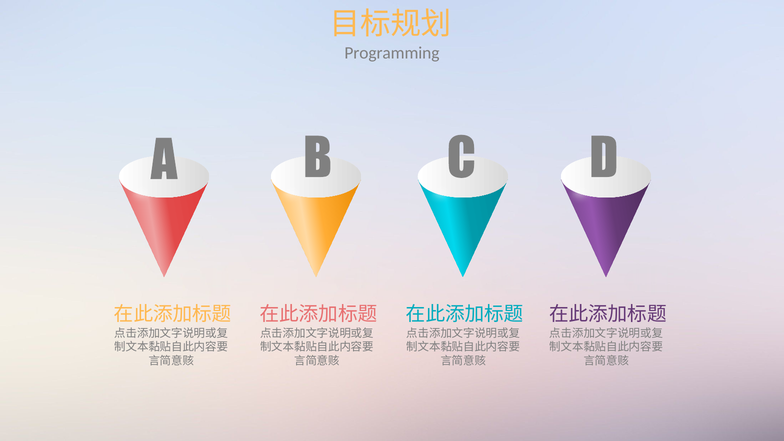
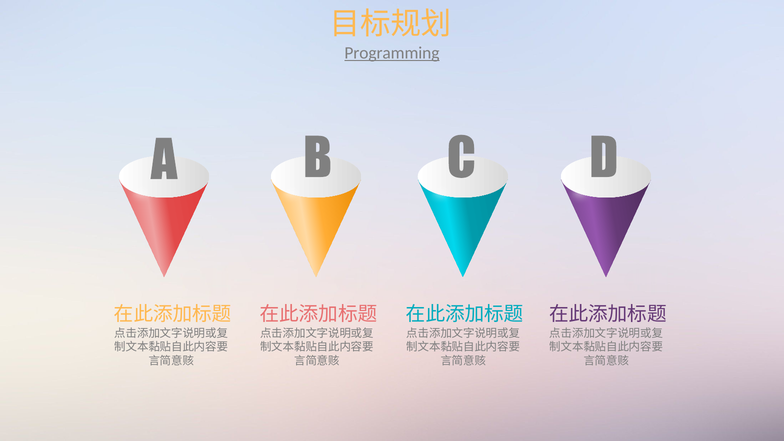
Programming underline: none -> present (392, 53)
